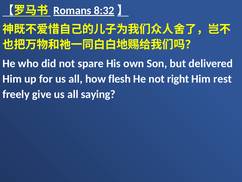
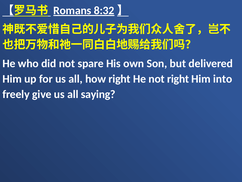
how flesh: flesh -> right (120, 79)
rest: rest -> into (223, 79)
